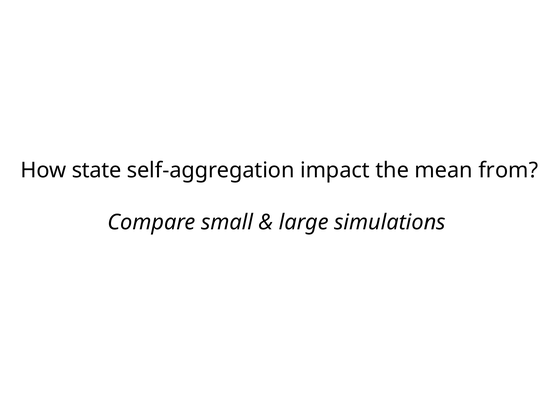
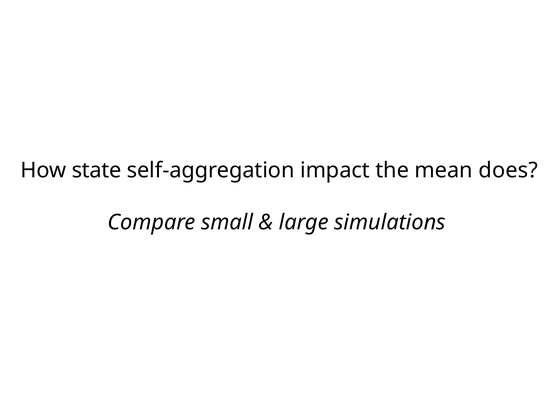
from: from -> does (508, 170)
